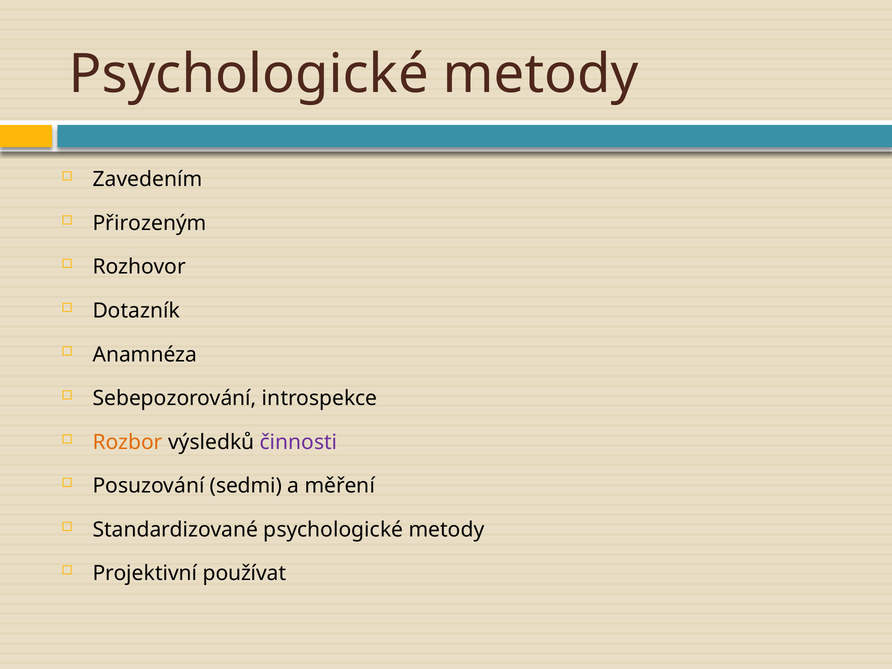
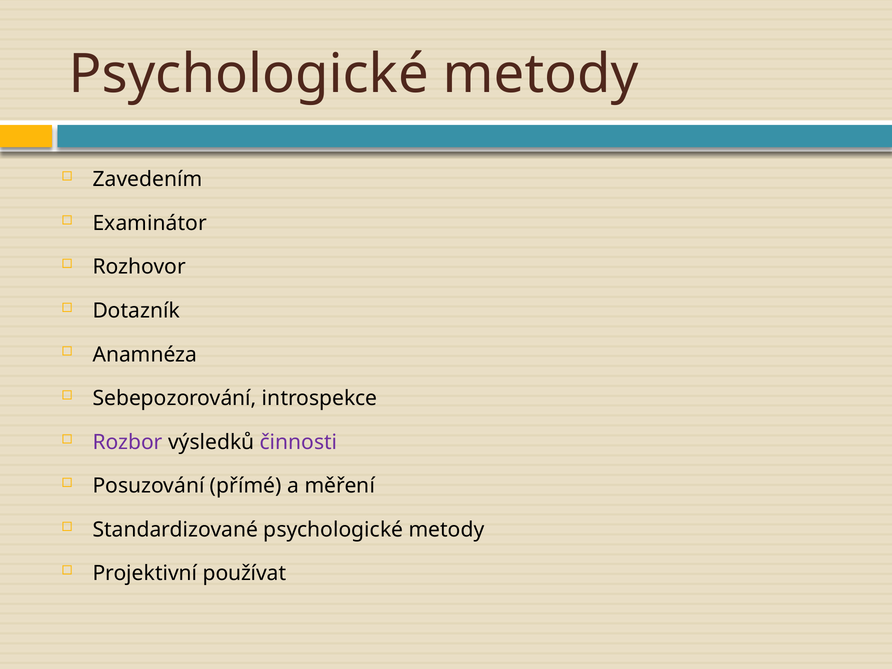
Přirozeným: Přirozeným -> Examinátor (150, 223)
Rozbor colour: orange -> purple (128, 442)
sedmi: sedmi -> přímé (246, 486)
